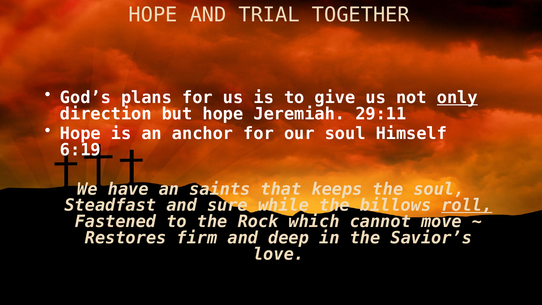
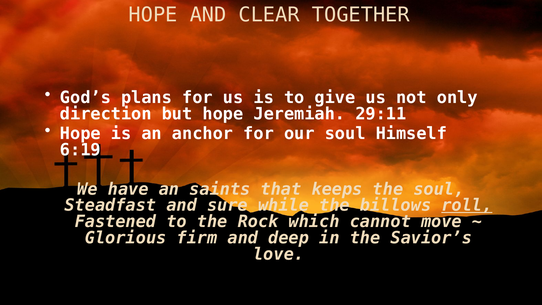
TRIAL: TRIAL -> CLEAR (269, 15)
only underline: present -> none (457, 98)
Restores: Restores -> Glorious (126, 238)
